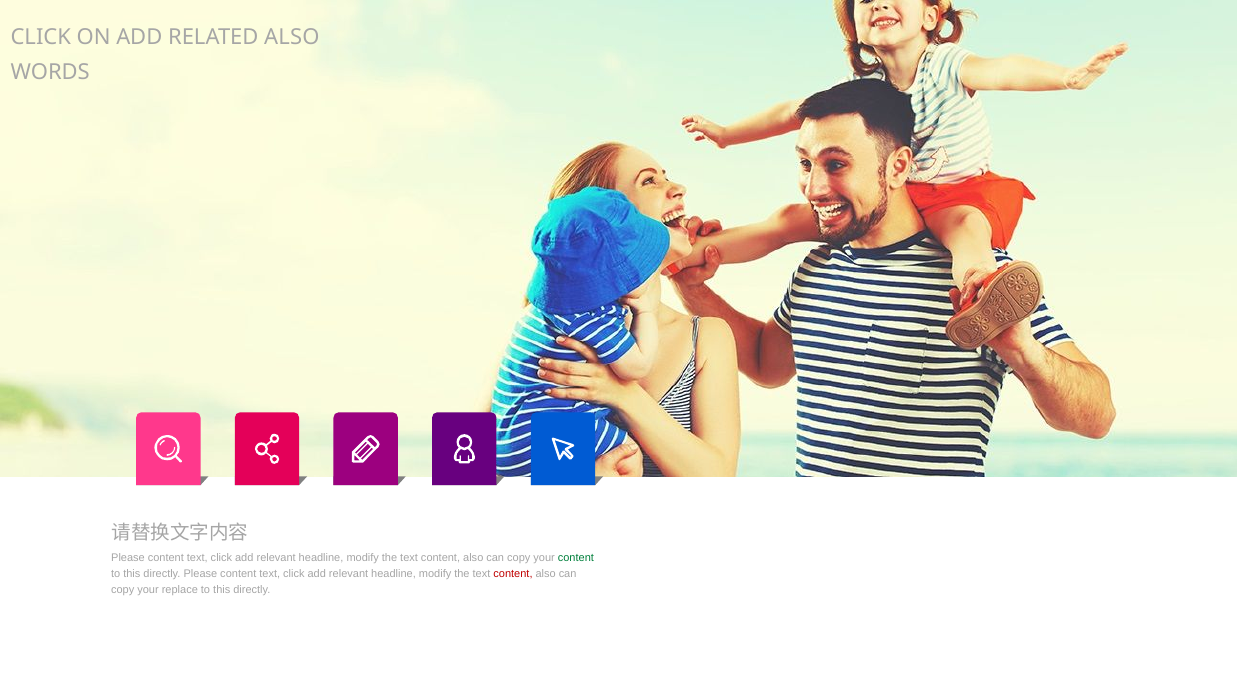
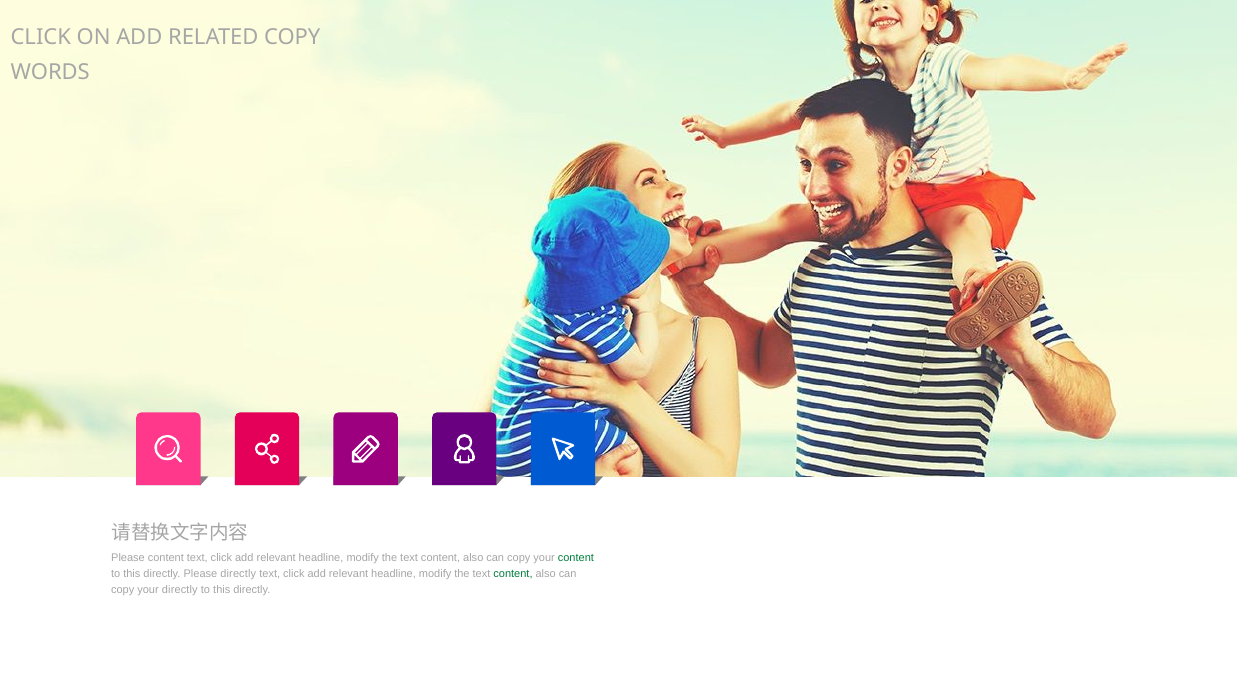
RELATED ALSO: ALSO -> COPY (292, 38)
directly Please content: content -> directly (238, 573)
content colour: red -> green (513, 573)
your replace: replace -> directly (180, 589)
